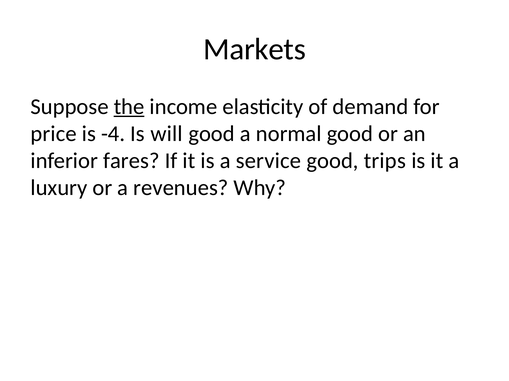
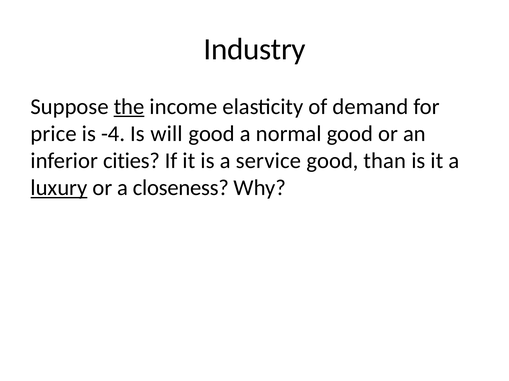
Markets: Markets -> Industry (255, 49)
fares: fares -> cities (132, 161)
trips: trips -> than (385, 161)
luxury underline: none -> present (59, 188)
revenues: revenues -> closeness (181, 188)
